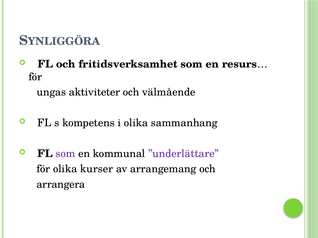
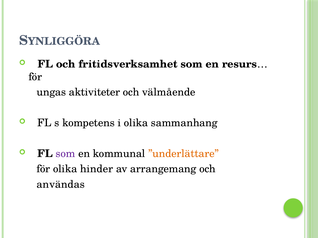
”underlättare colour: purple -> orange (183, 154)
kurser: kurser -> hinder (97, 169)
arrangera: arrangera -> användas (61, 185)
